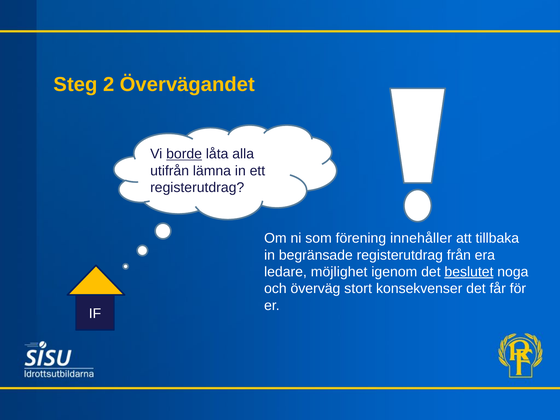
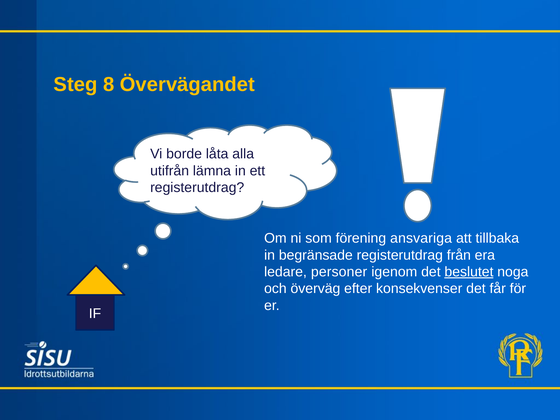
2: 2 -> 8 (109, 85)
borde underline: present -> none (184, 154)
innehåller: innehåller -> ansvariga (421, 238)
möjlighet: möjlighet -> personer (339, 272)
stort: stort -> efter (358, 289)
